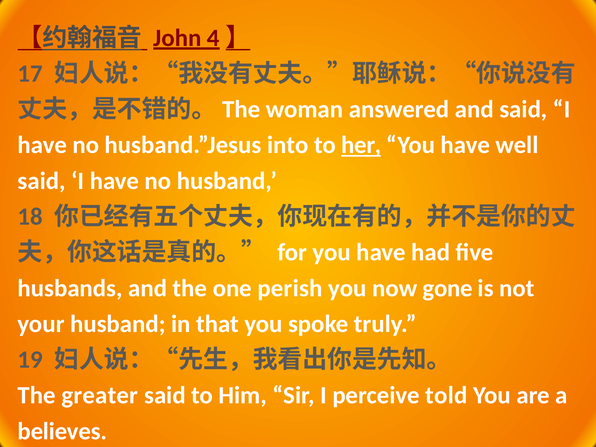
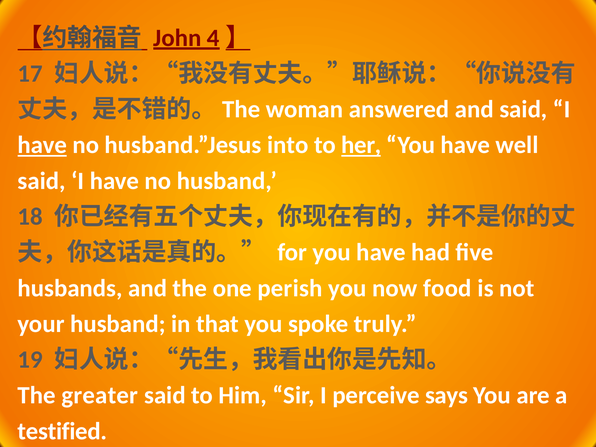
have underline: none -> present (42, 145)
gone: gone -> food (447, 288)
told: told -> says (447, 395)
believes: believes -> testified (62, 431)
